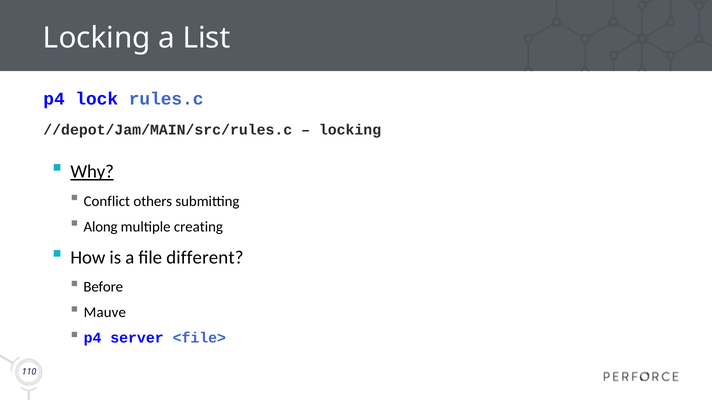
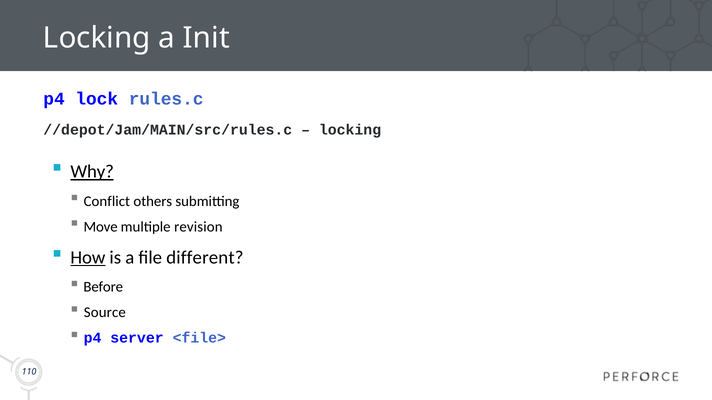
List: List -> Init (206, 38)
Along: Along -> Move (101, 227)
creating: creating -> revision (198, 227)
How underline: none -> present (88, 258)
Mauve: Mauve -> Source (105, 313)
